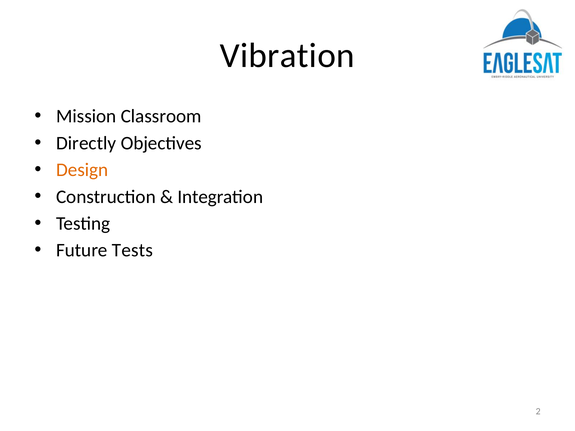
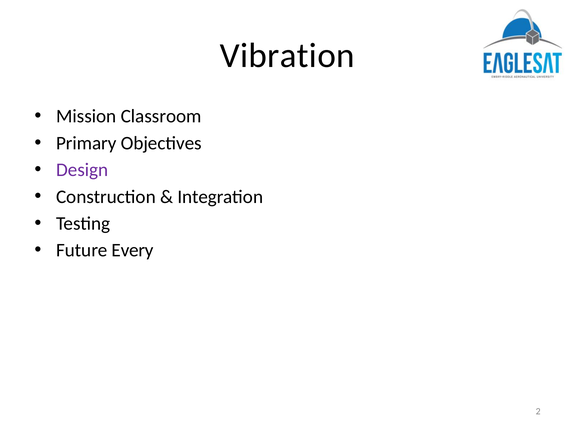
Directly: Directly -> Primary (86, 143)
Design colour: orange -> purple (82, 170)
Tests: Tests -> Every (133, 250)
